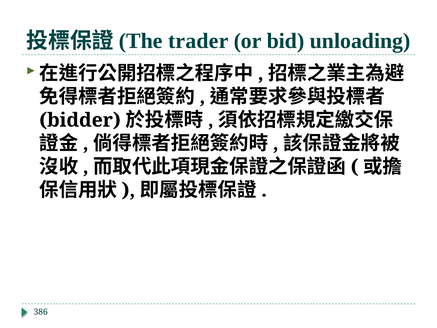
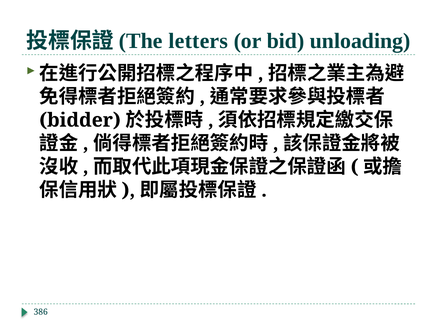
trader: trader -> letters (198, 41)
